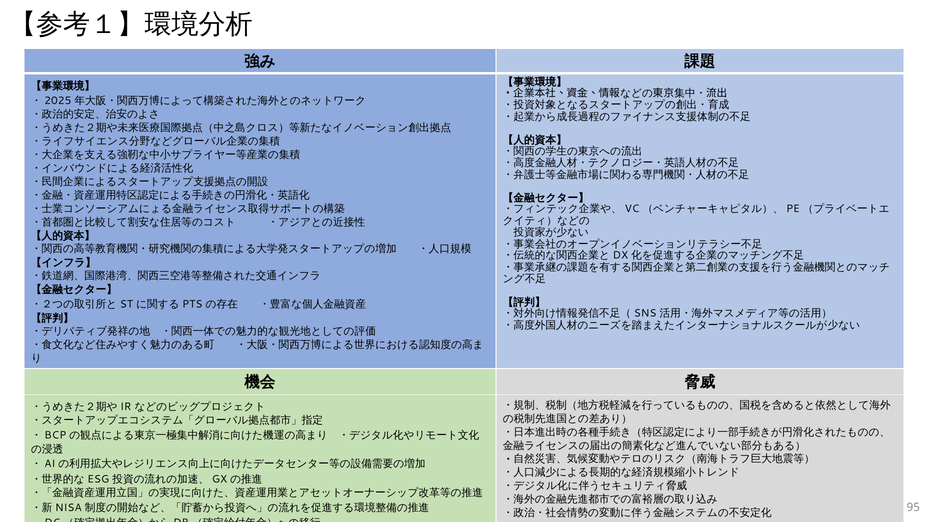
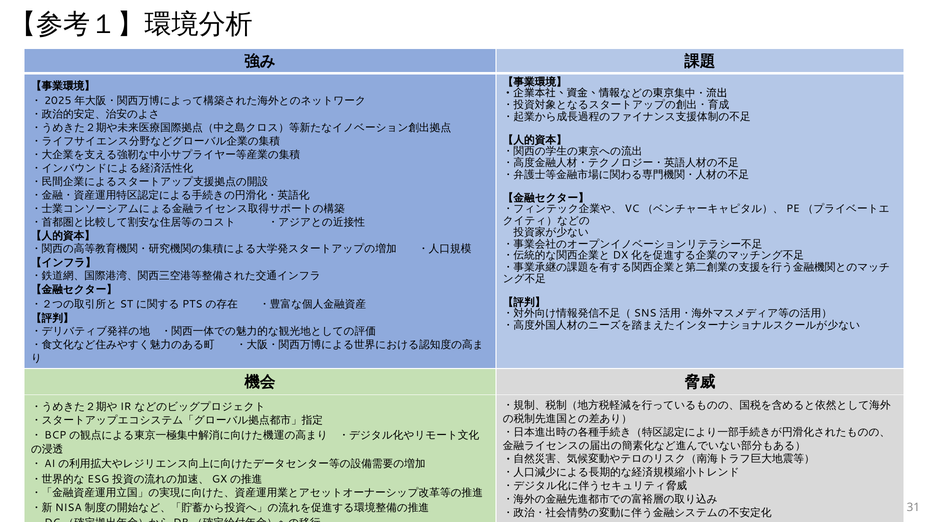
95: 95 -> 31 (913, 508)
